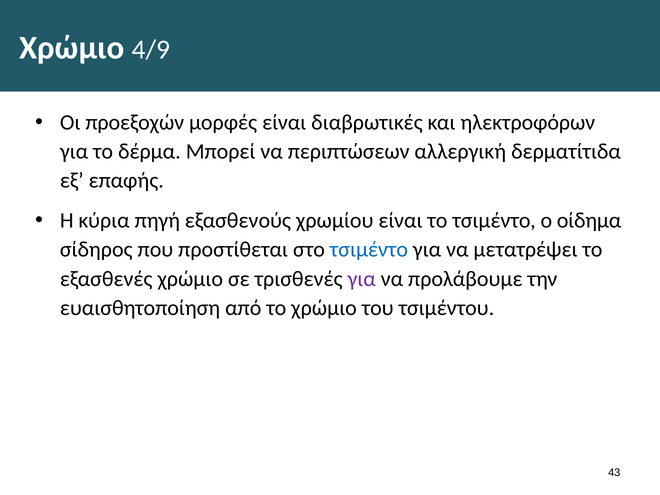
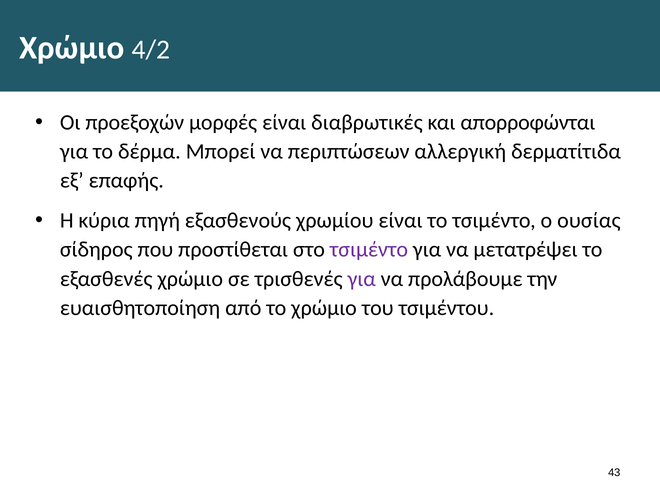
4/9: 4/9 -> 4/2 (151, 50)
ηλεκτροφόρων: ηλεκτροφόρων -> απορροφώνται (528, 123)
οίδημα: οίδημα -> ουσίας (589, 221)
τσιμέντο colour: blue -> purple (369, 250)
